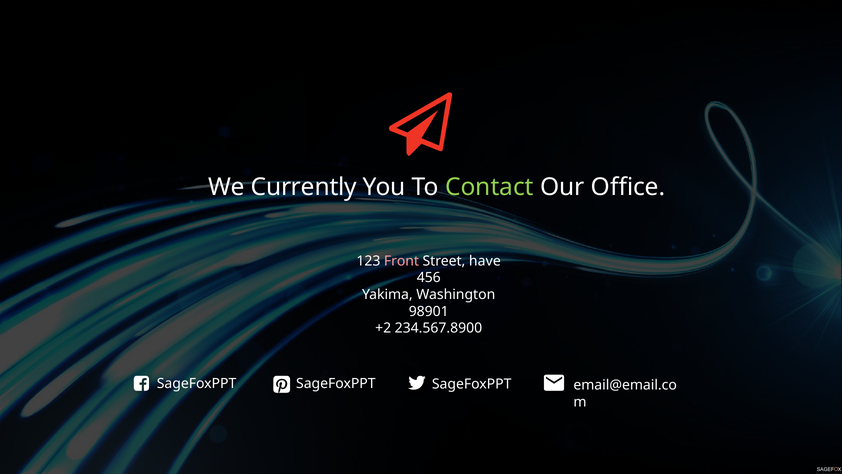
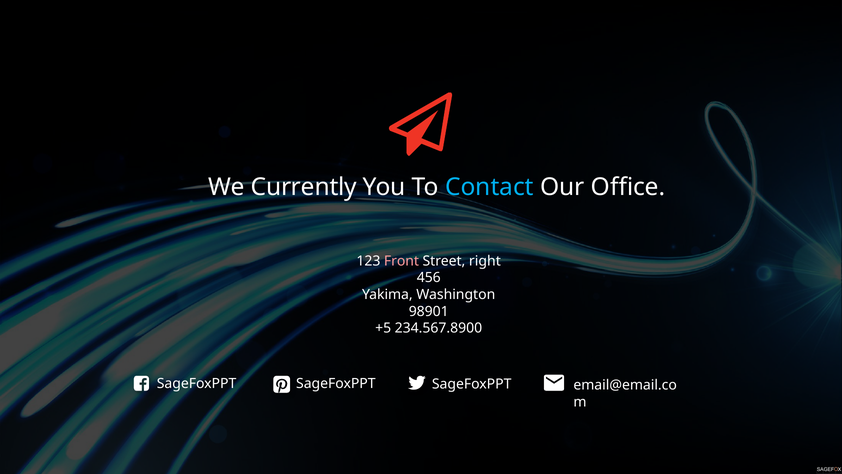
Contact colour: light green -> light blue (489, 187)
have: have -> right (485, 261)
+2: +2 -> +5 (383, 328)
